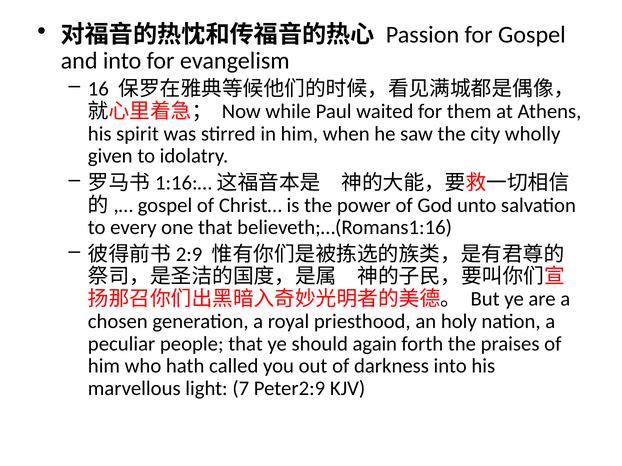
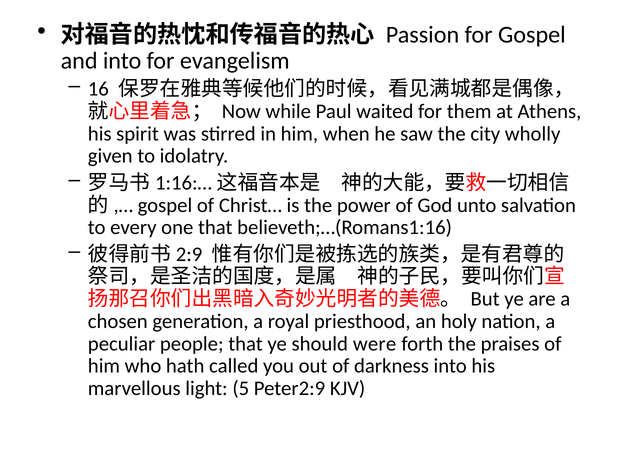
again: again -> were (375, 344)
7: 7 -> 5 (241, 389)
